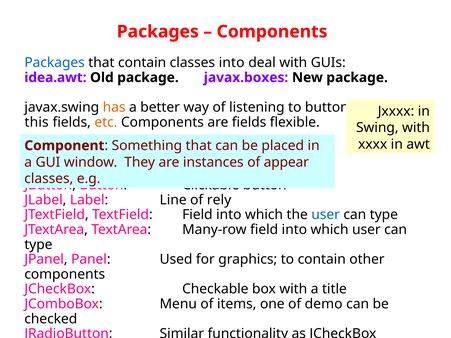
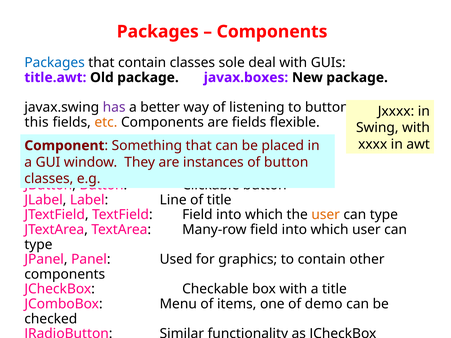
classes into: into -> sole (232, 63)
idea.awt: idea.awt -> title.awt (55, 78)
has colour: orange -> purple (114, 107)
of appear: appear -> button (286, 162)
of rely: rely -> title (219, 200)
user colour: blue -> orange (326, 215)
